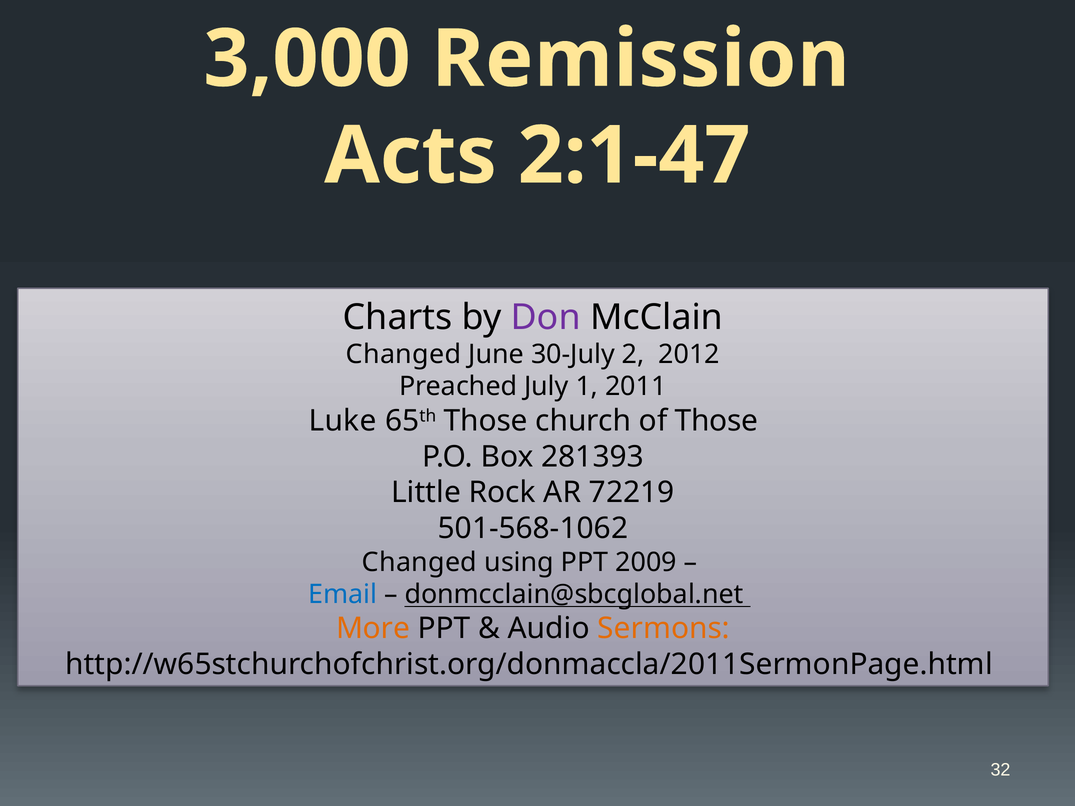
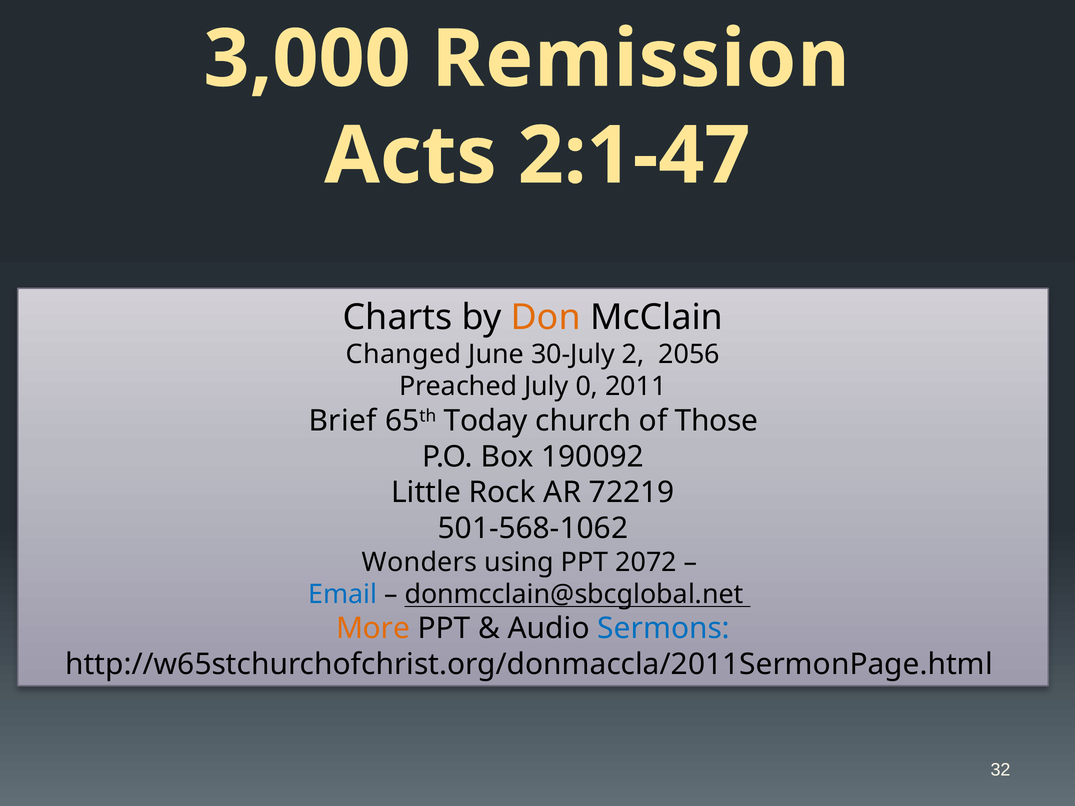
Don colour: purple -> orange (546, 317)
2012: 2012 -> 2056 (689, 354)
1: 1 -> 0 (587, 387)
Luke: Luke -> Brief (343, 421)
65th Those: Those -> Today (486, 421)
281393: 281393 -> 190092 (593, 457)
Changed: Changed -> Wonders (419, 562)
2009: 2009 -> 2072 (646, 562)
Sermons colour: orange -> blue (664, 629)
